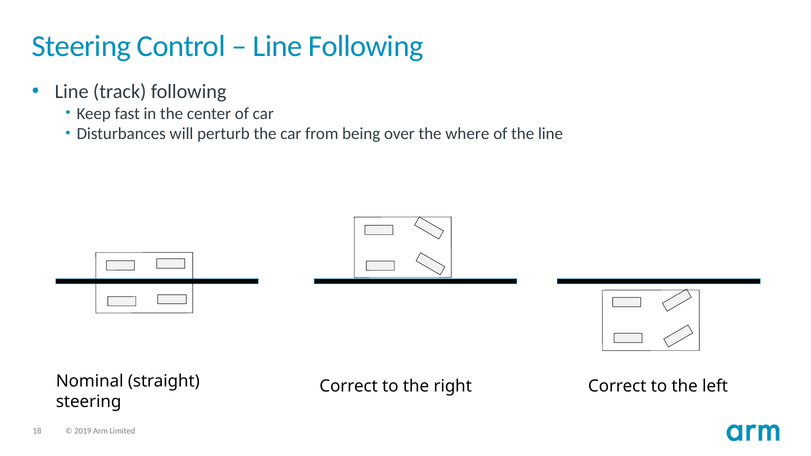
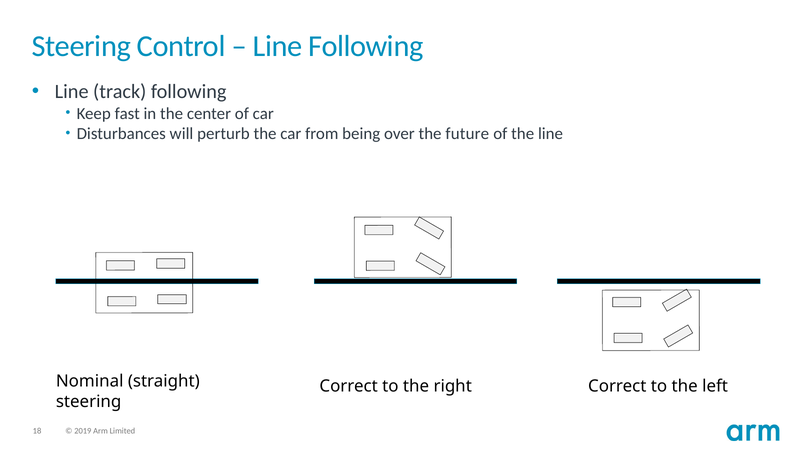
where: where -> future (467, 134)
